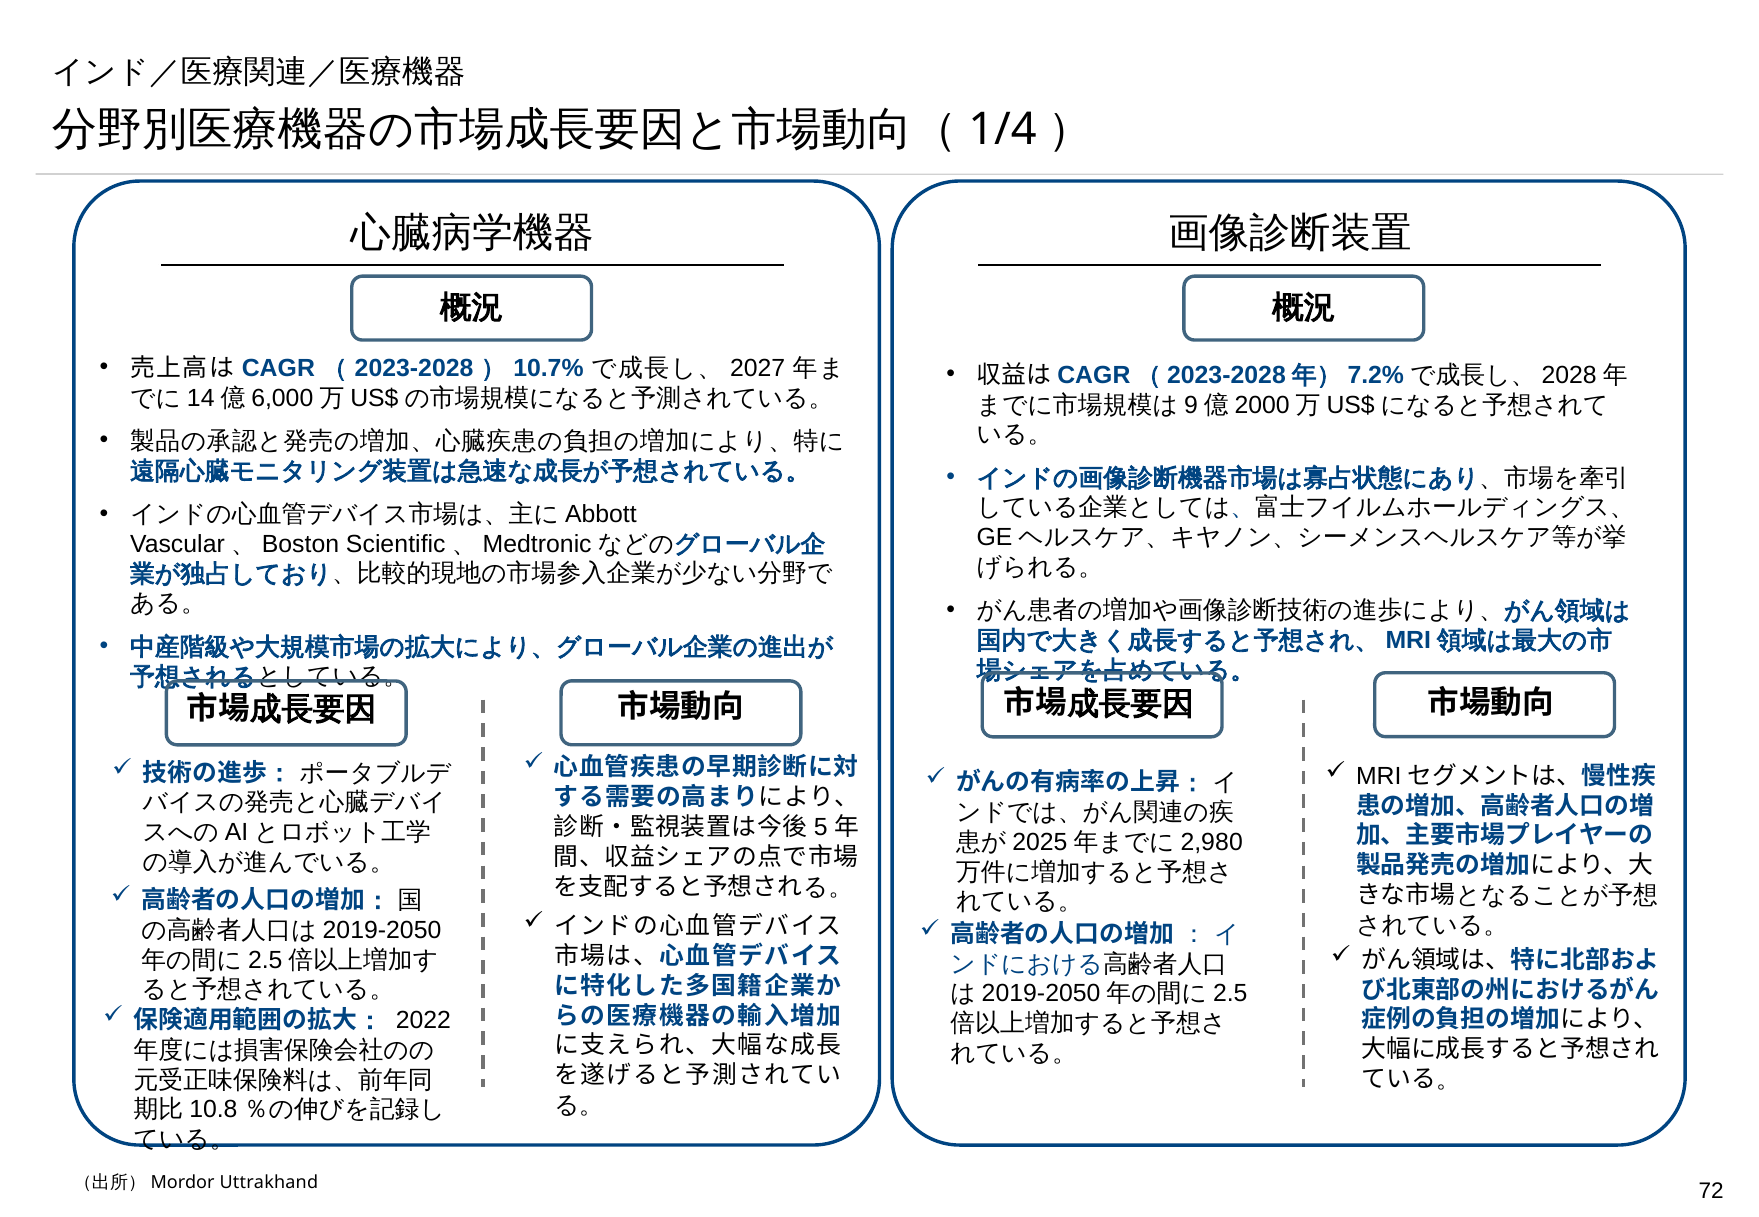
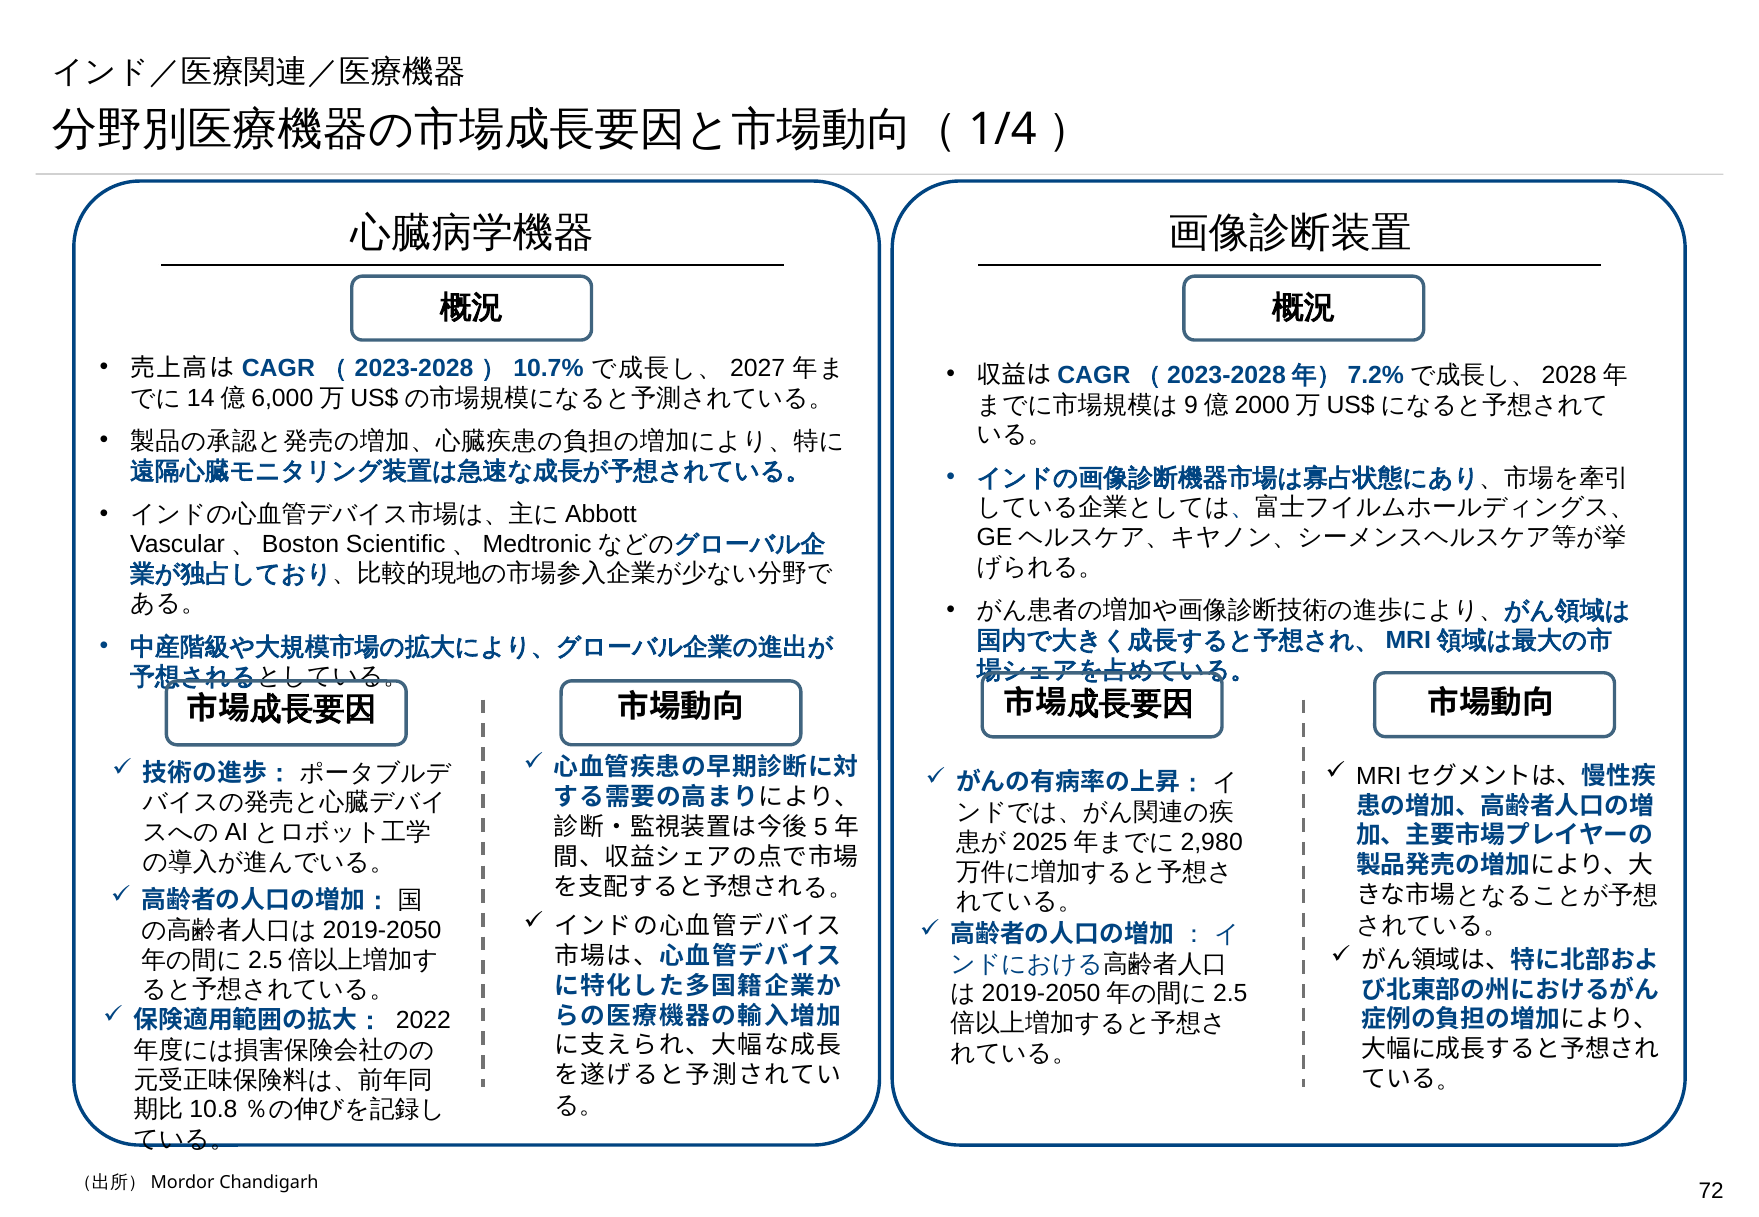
Uttrakhand: Uttrakhand -> Chandigarh (269, 1183)
